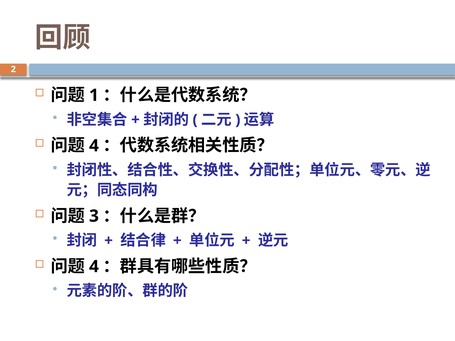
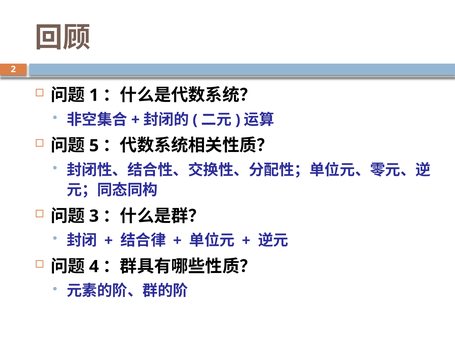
4: 4 -> 5 (94, 146)
